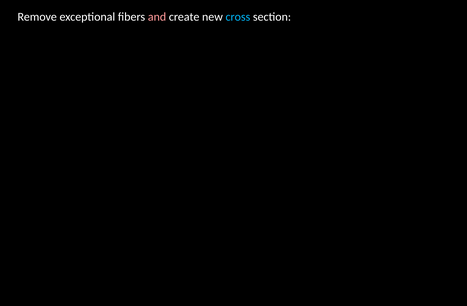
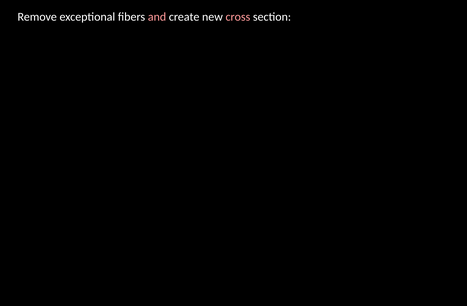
cross colour: light blue -> pink (238, 17)
